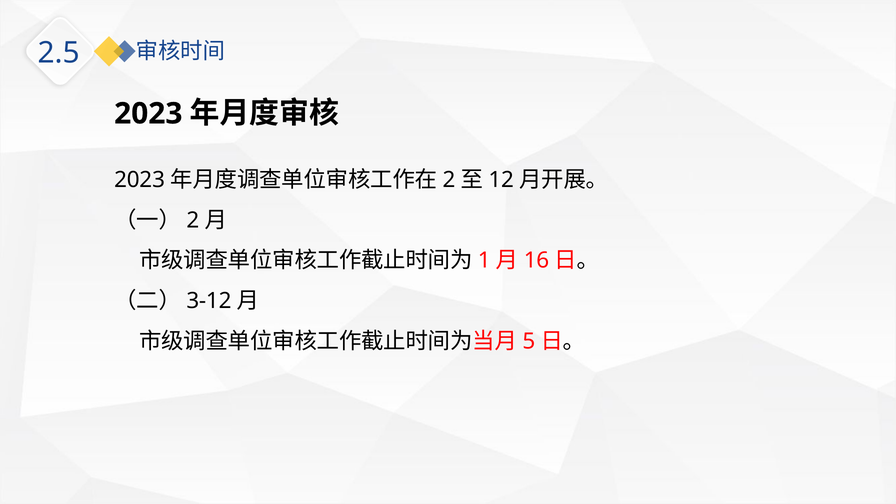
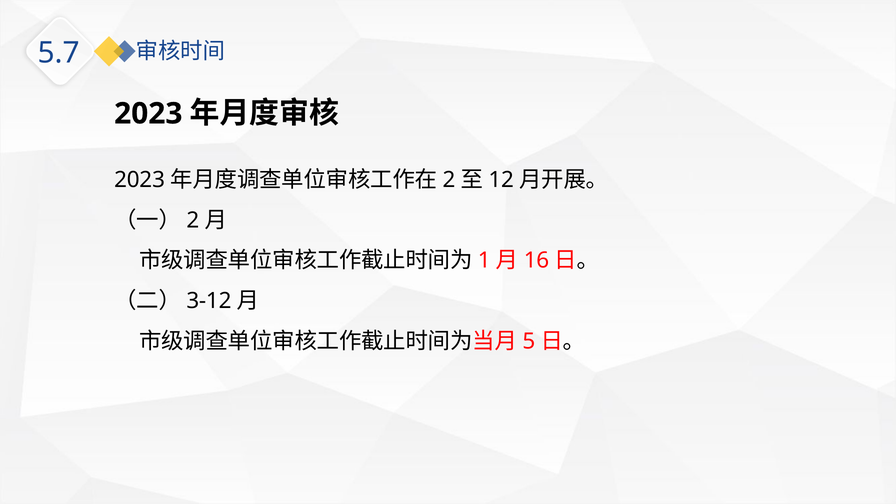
2.5: 2.5 -> 5.7 (59, 53)
